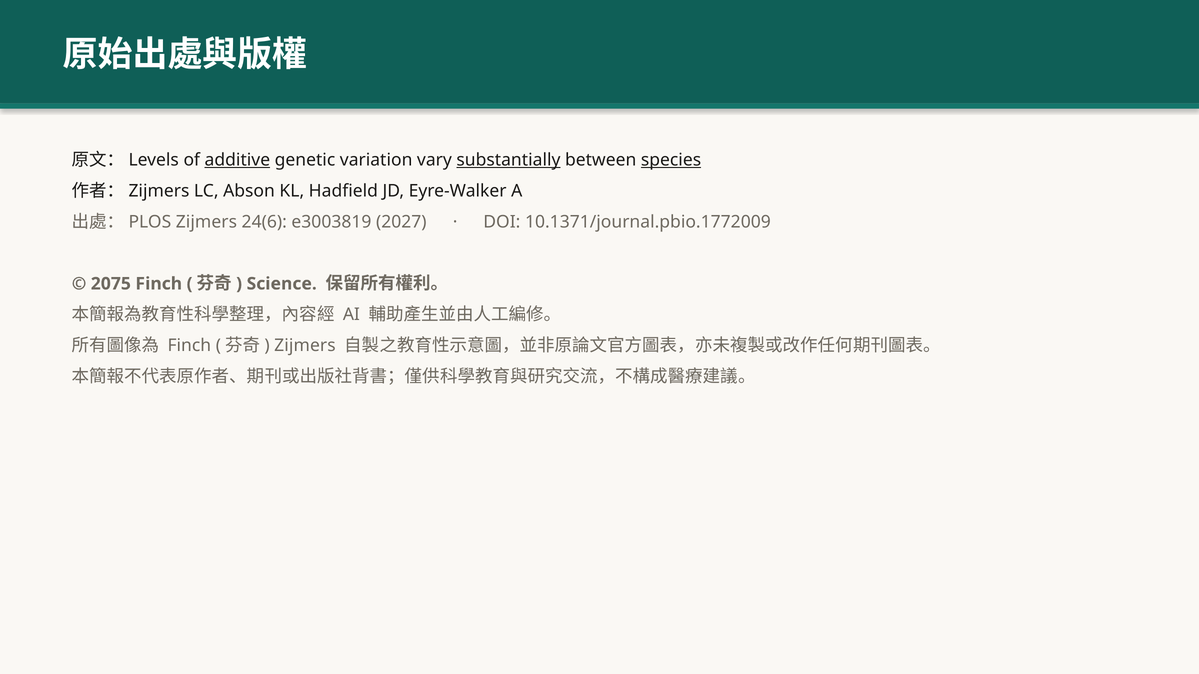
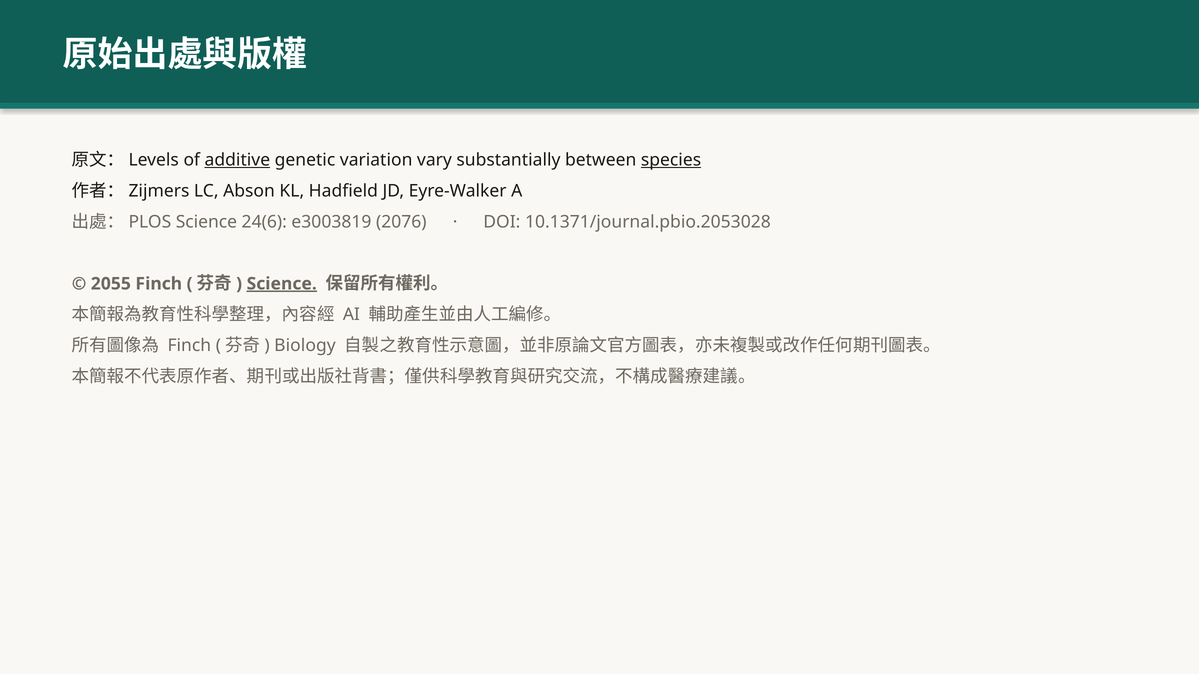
substantially underline: present -> none (508, 160)
Zijmers: Zijmers -> Science (206, 222)
2027: 2027 -> 2076 (401, 222)
10.1371/journal.pbio.1772009: 10.1371/journal.pbio.1772009 -> 10.1371/journal.pbio.2053028 (648, 222)
2075: 2075 -> 2055 (111, 284)
Science underline: none -> present (282, 284)
Zijmers: Zijmers -> Biology (305, 346)
